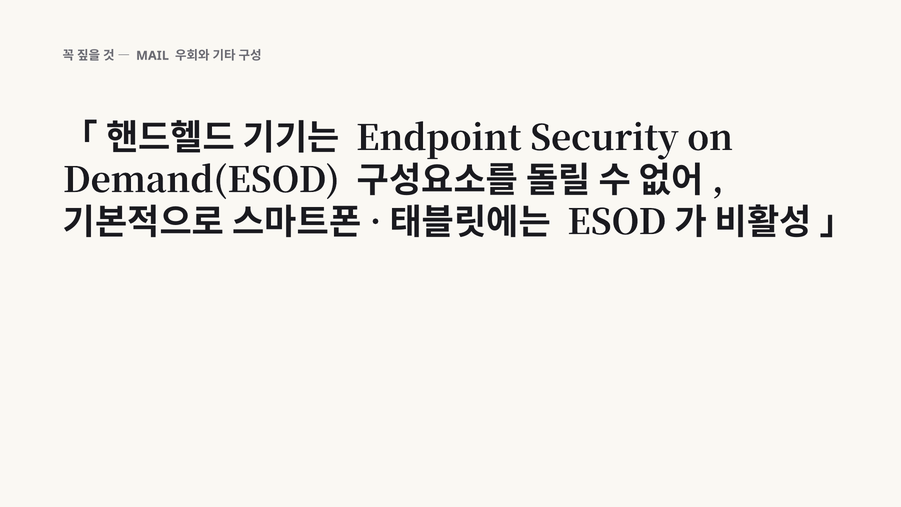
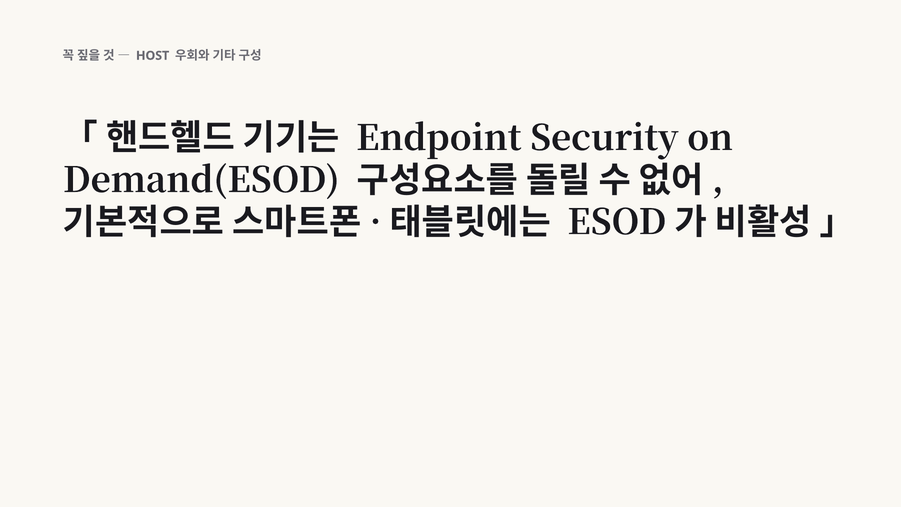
MAIL: MAIL -> HOST (153, 56)
